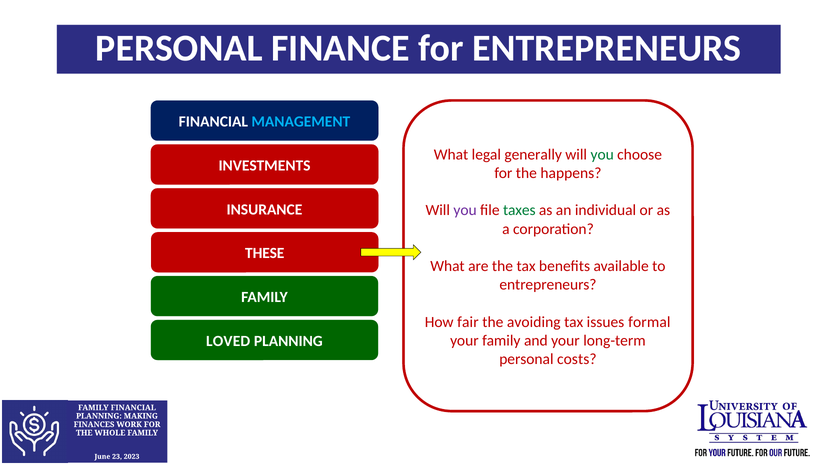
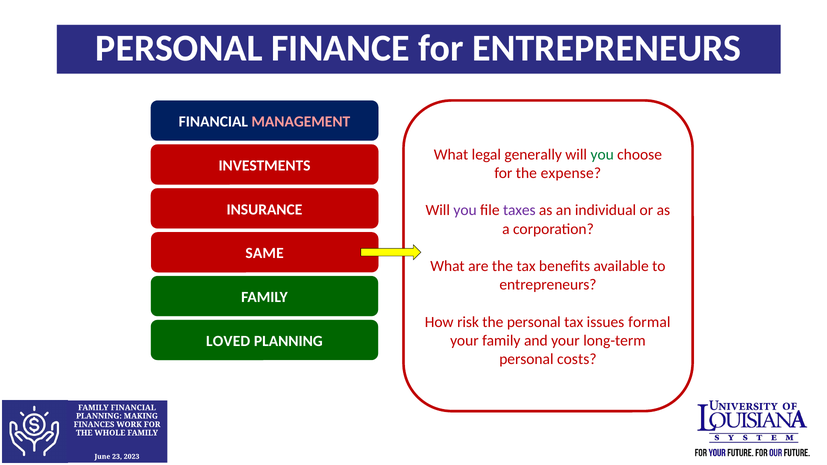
MANAGEMENT colour: light blue -> pink (301, 122)
happens: happens -> expense (571, 173)
taxes colour: green -> purple (519, 210)
THESE: THESE -> SAME (265, 253)
fair: fair -> risk (468, 322)
the avoiding: avoiding -> personal (534, 322)
